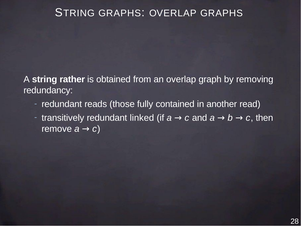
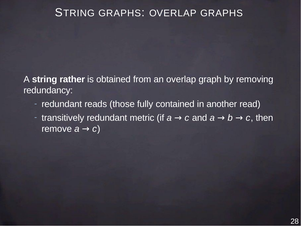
linked: linked -> metric (142, 118)
